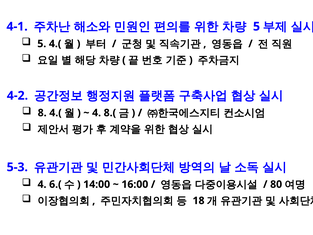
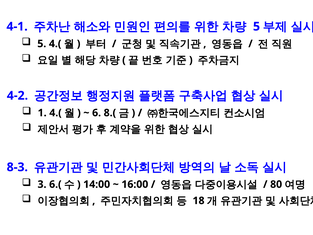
8: 8 -> 1 (42, 113)
4: 4 -> 6 (97, 113)
5-3: 5-3 -> 8-3 (17, 167)
4: 4 -> 3 (42, 184)
